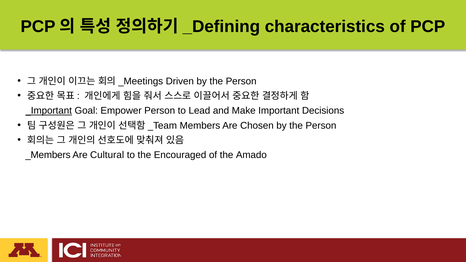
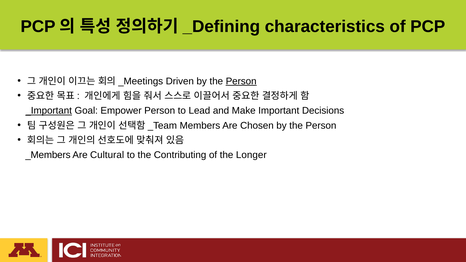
Person underline: none -> present (241, 81)
Encouraged: Encouraged -> Contributing (180, 155)
Amado: Amado -> Longer (251, 155)
